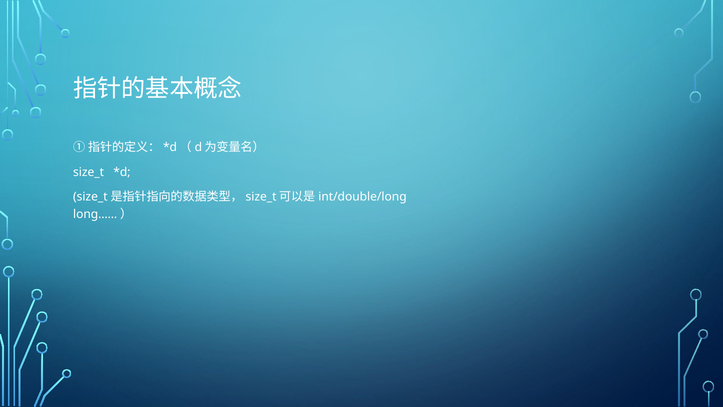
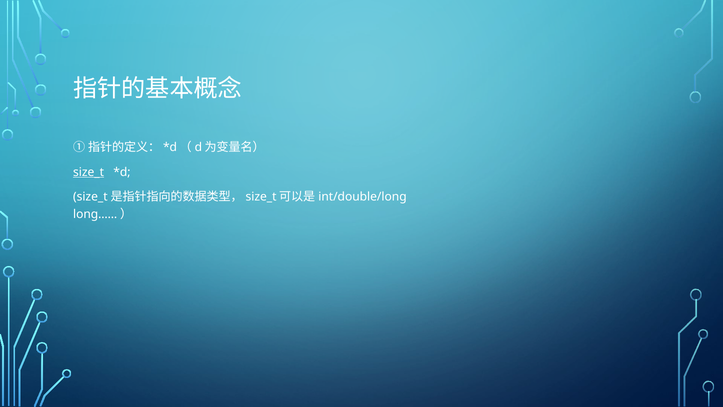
size_t underline: none -> present (89, 172)
